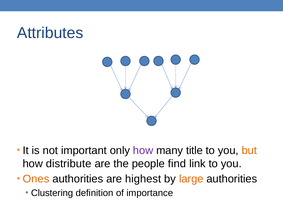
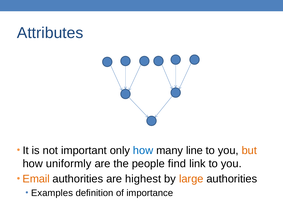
how colour: purple -> blue (143, 151)
title: title -> line (194, 151)
distribute: distribute -> uniformly (69, 164)
Ones: Ones -> Email (36, 179)
Clustering: Clustering -> Examples (52, 193)
